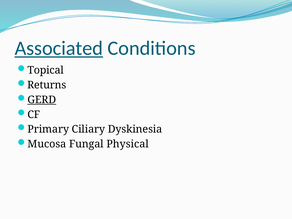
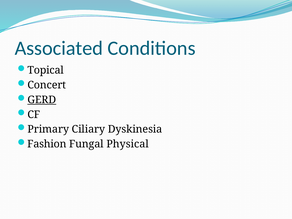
Associated underline: present -> none (59, 48)
Returns: Returns -> Concert (47, 85)
Mucosa: Mucosa -> Fashion (47, 144)
